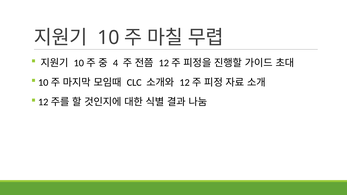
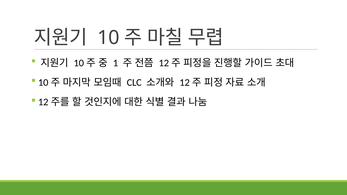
4: 4 -> 1 (116, 63)
